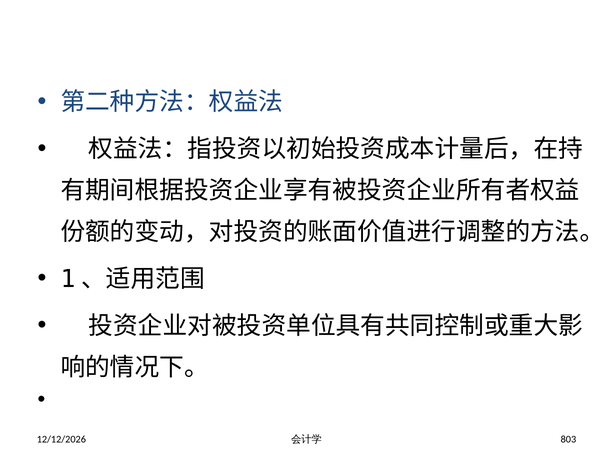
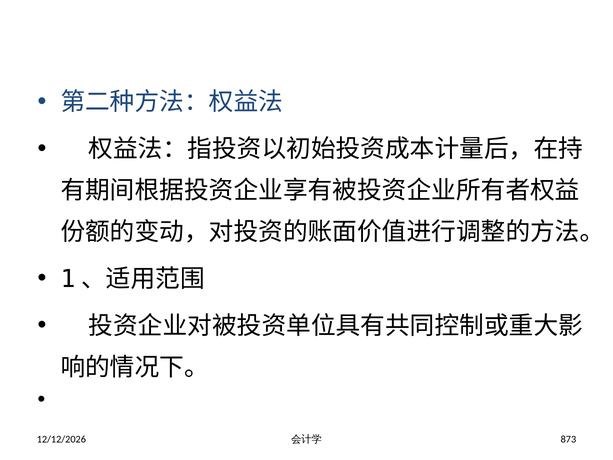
803: 803 -> 873 (568, 439)
